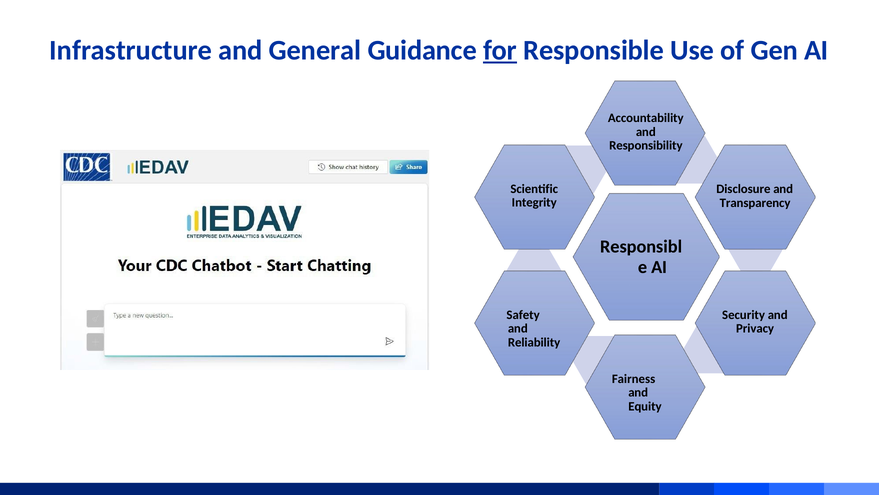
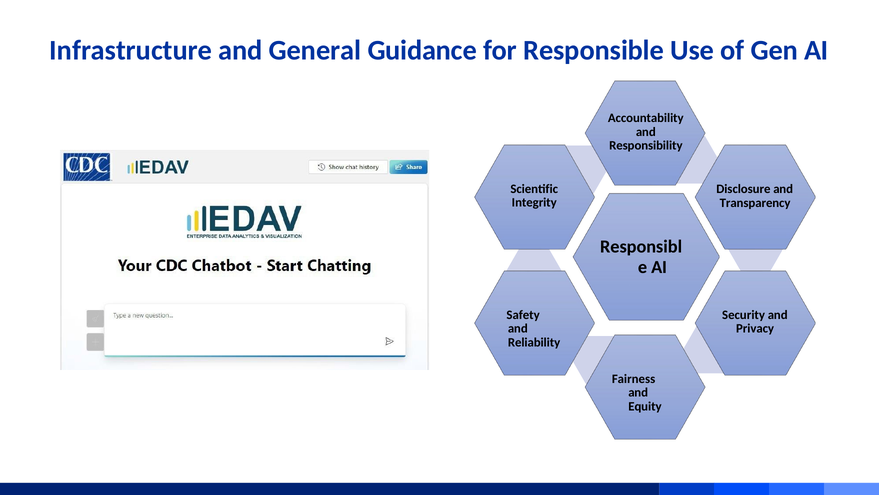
for underline: present -> none (500, 50)
